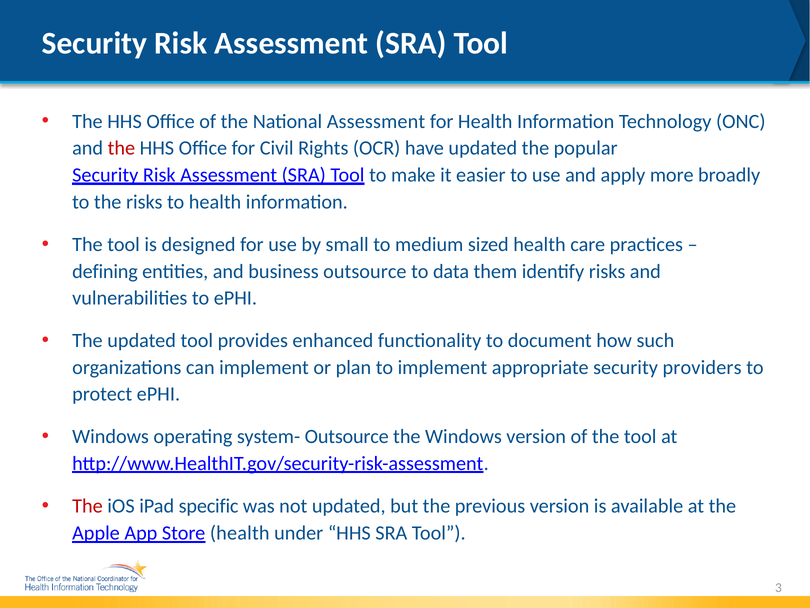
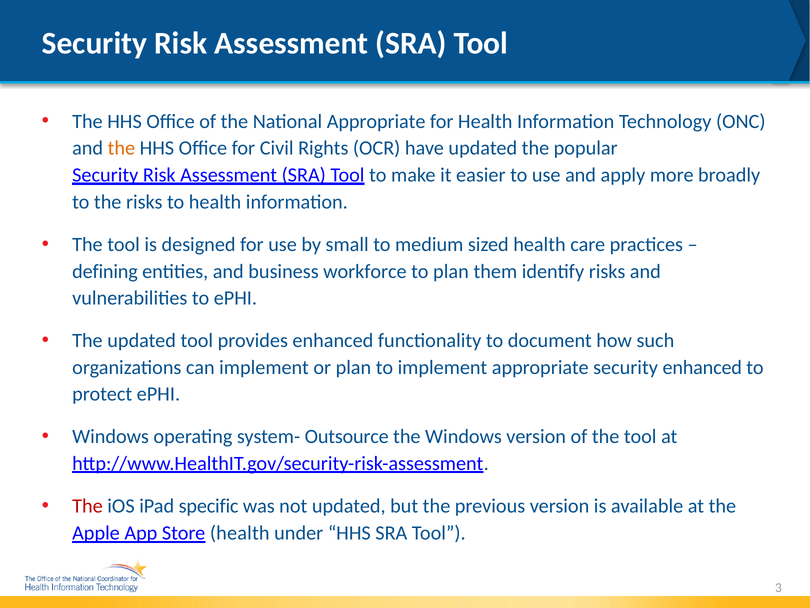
National Assessment: Assessment -> Appropriate (376, 121)
the colour: red -> orange (121, 148)
business outsource: outsource -> workforce (365, 271)
to data: data -> plan (451, 271)
security providers: providers -> enhanced (702, 367)
